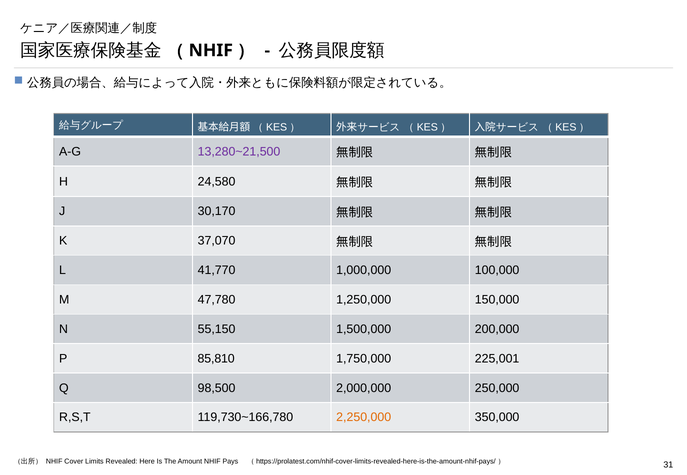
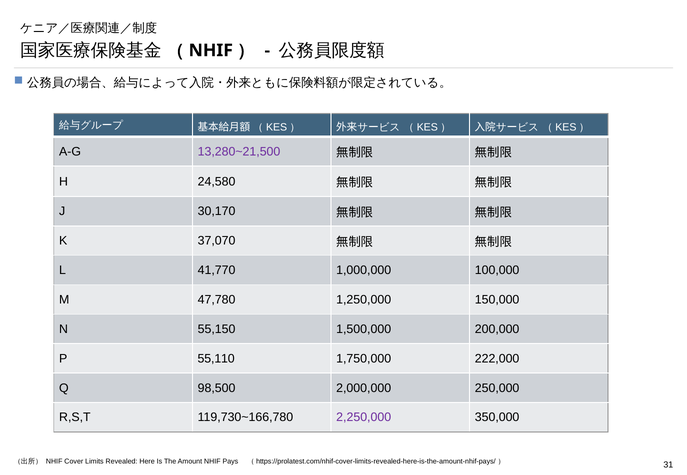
85,810: 85,810 -> 55,110 (216, 359)
225,001: 225,001 -> 222,000 (497, 359)
2,250,000 colour: orange -> purple (364, 418)
